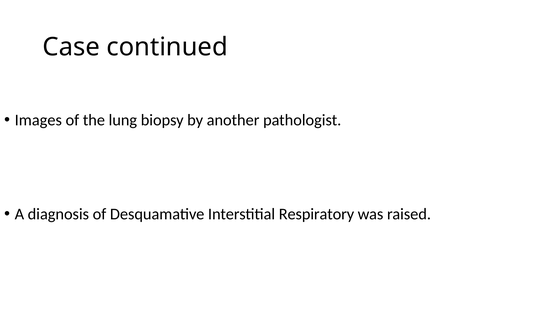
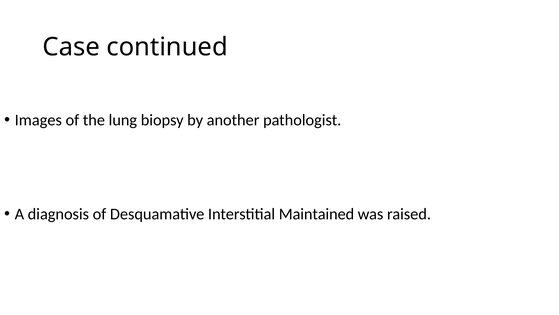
Respiratory: Respiratory -> Maintained (316, 214)
